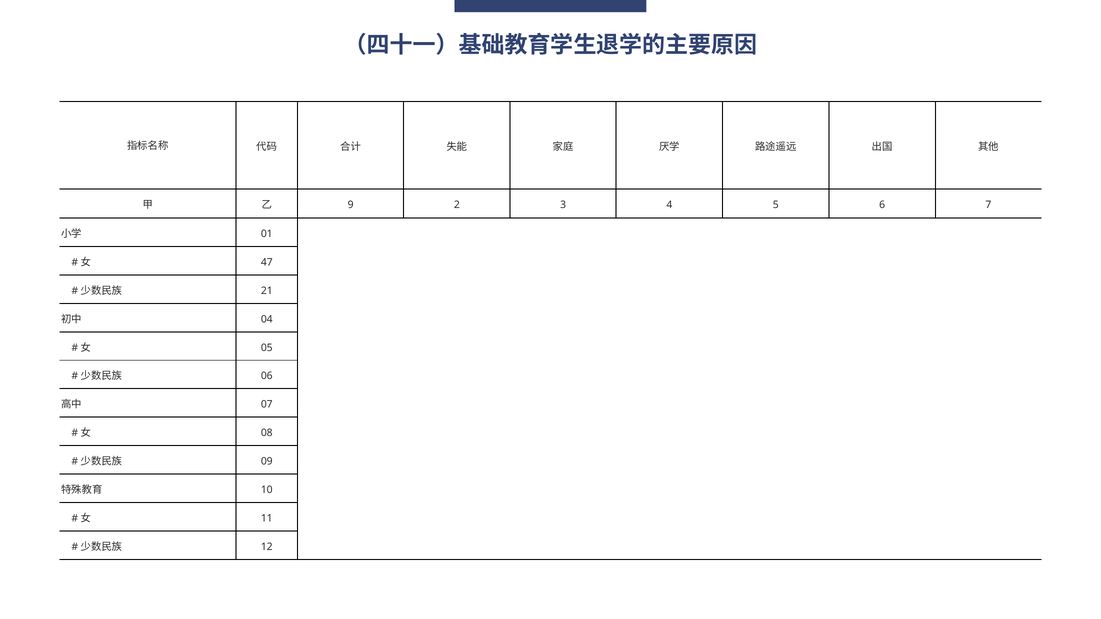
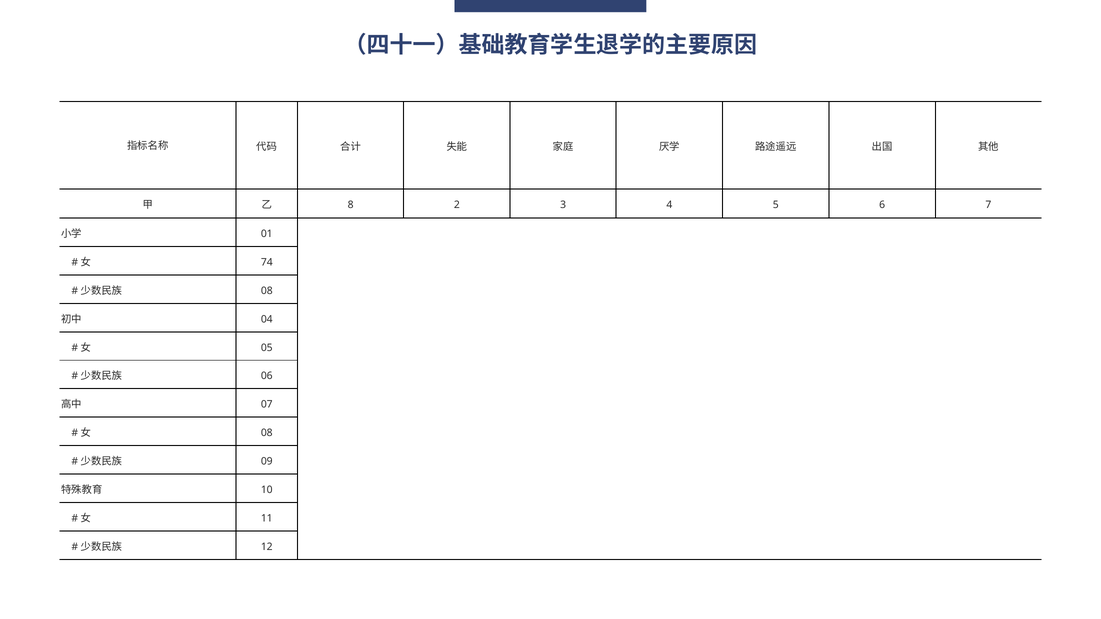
9: 9 -> 8 (351, 205)
47: 47 -> 74 (267, 262)
21: 21 -> 08 (267, 291)
